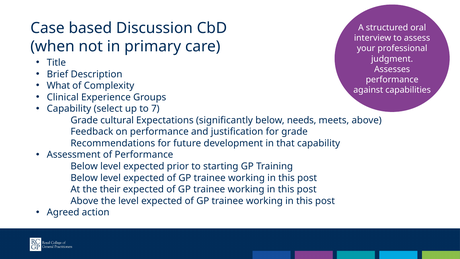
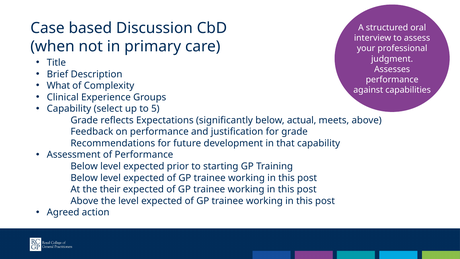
7: 7 -> 5 (155, 109)
cultural: cultural -> reflects (117, 120)
needs: needs -> actual (302, 120)
